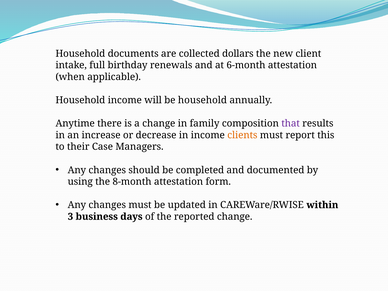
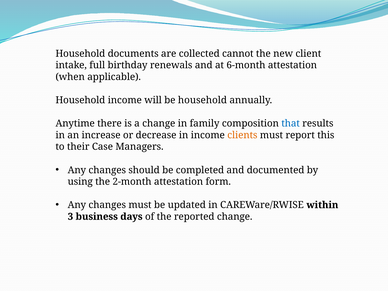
dollars: dollars -> cannot (238, 54)
that colour: purple -> blue (291, 123)
8-month: 8-month -> 2-month (132, 182)
